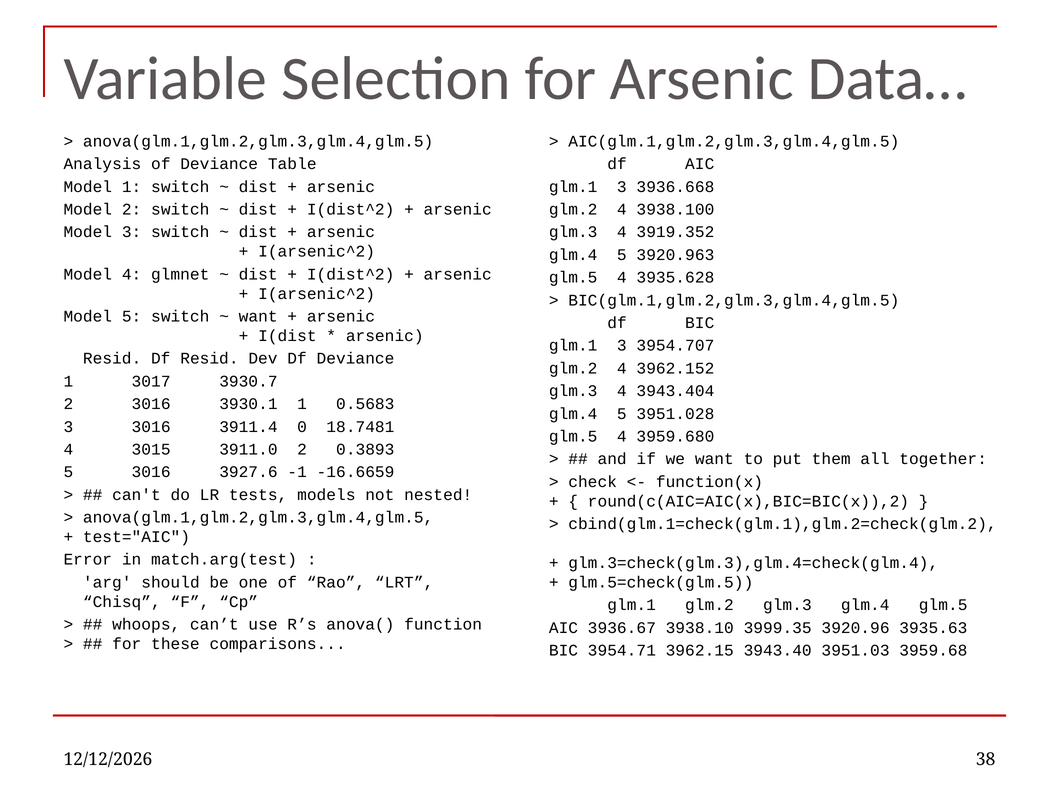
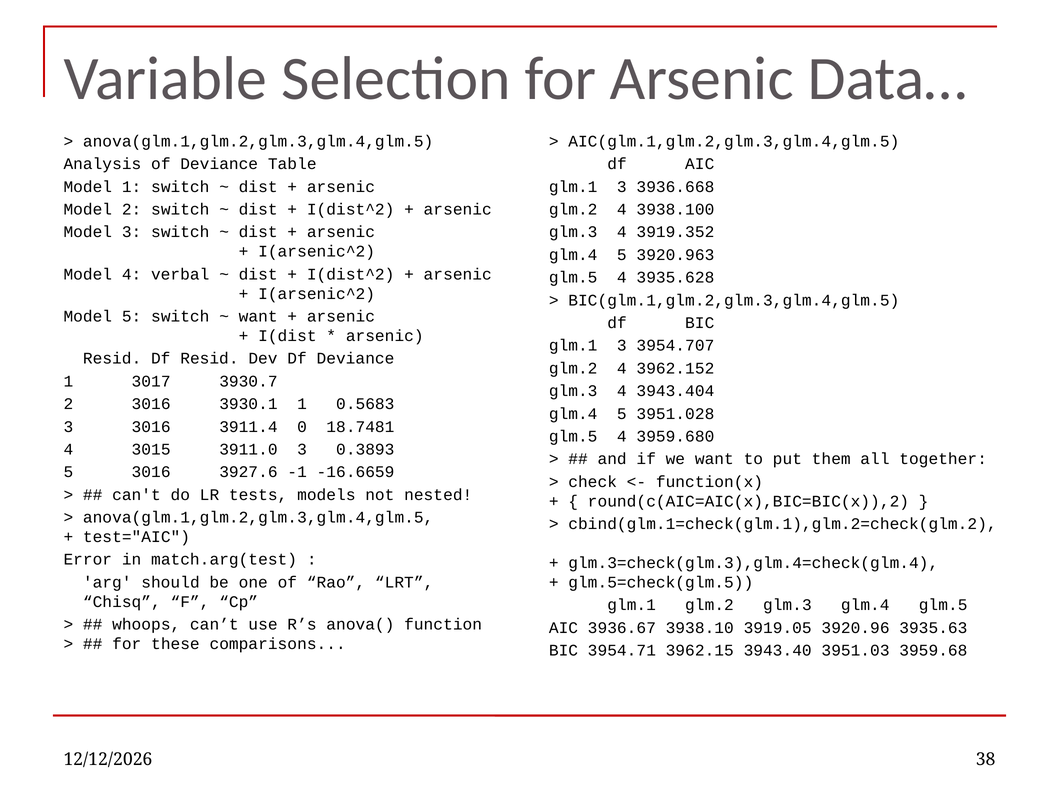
glmnet: glmnet -> verbal (180, 274)
3911.0 2: 2 -> 3 (302, 449)
3999.35: 3999.35 -> 3919.05 (778, 627)
